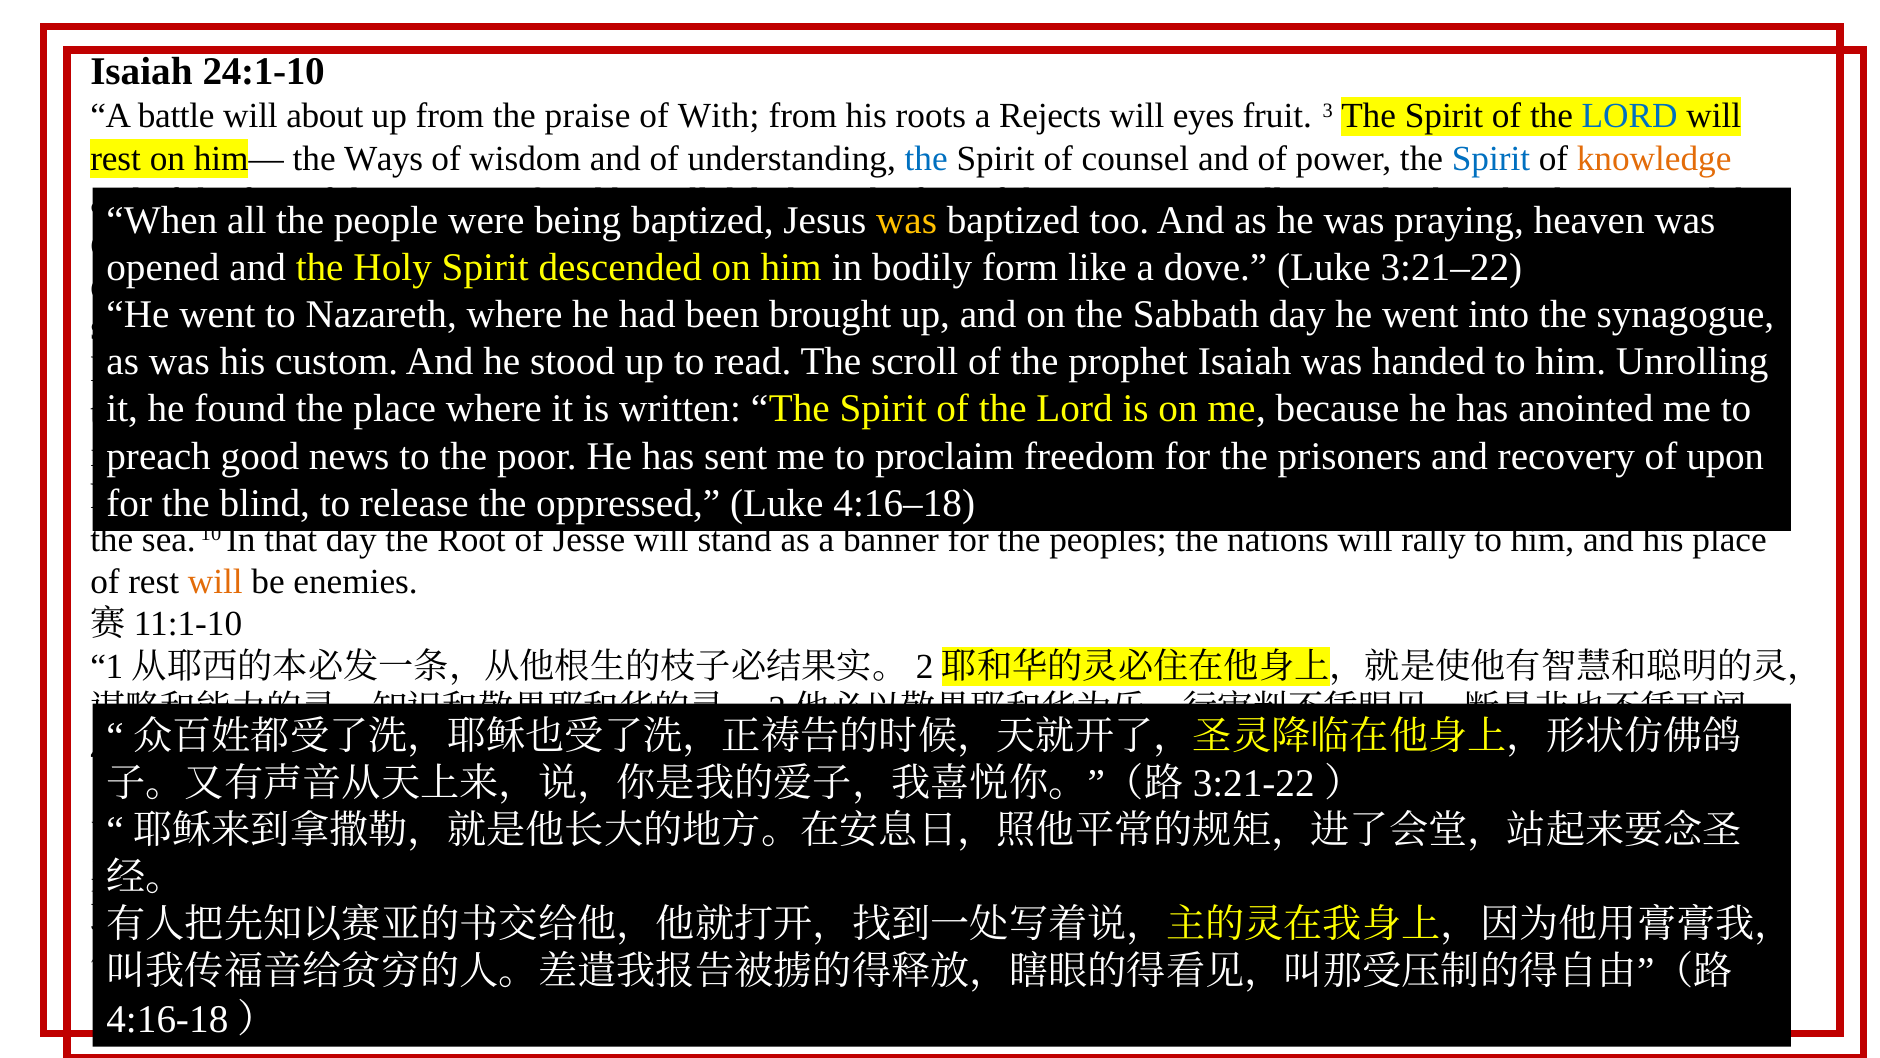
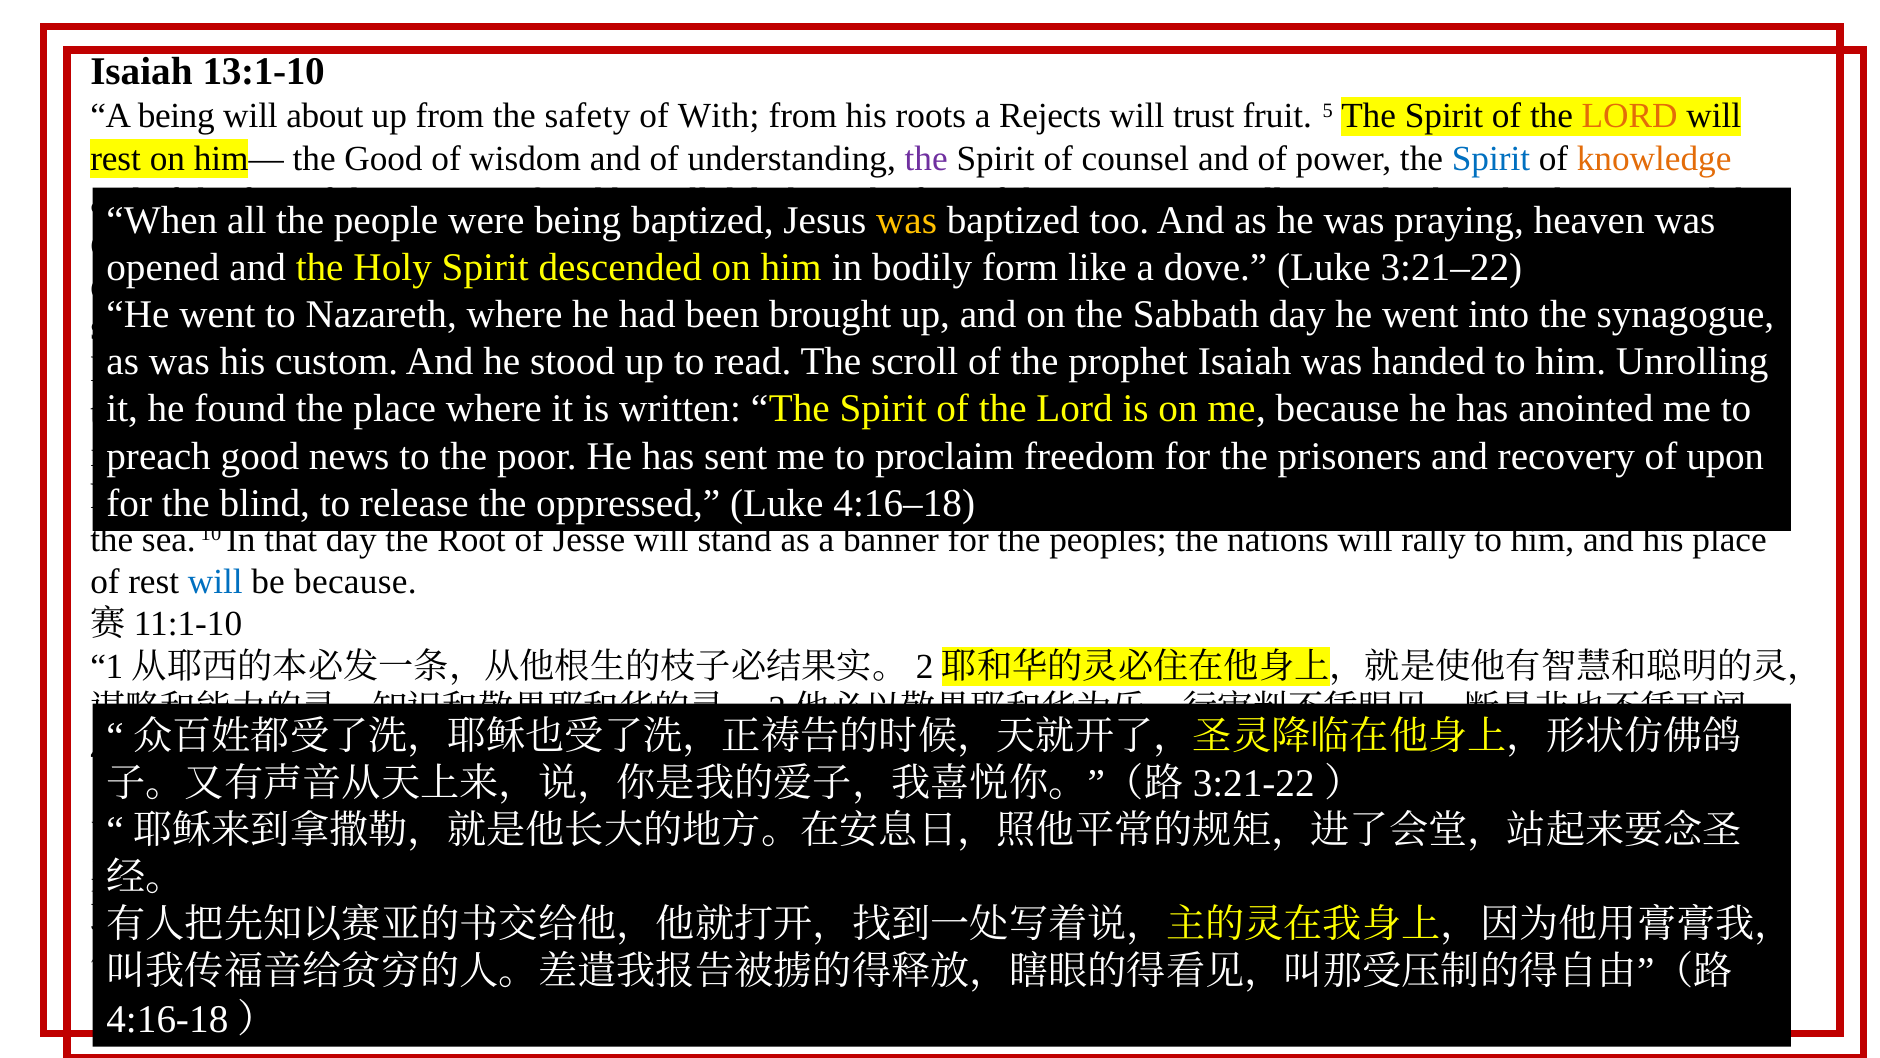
24:1-10: 24:1-10 -> 13:1-10 (264, 72)
A battle: battle -> being (176, 116)
praise: praise -> safety (588, 116)
will eyes: eyes -> trust (1204, 116)
fruit 3: 3 -> 5 (1328, 111)
LORD colour: blue -> orange (1630, 116)
the Ways: Ways -> Good (383, 159)
the colour: blue -> purple (926, 159)
will colour: orange -> blue (215, 582)
be enemies: enemies -> because (355, 582)
